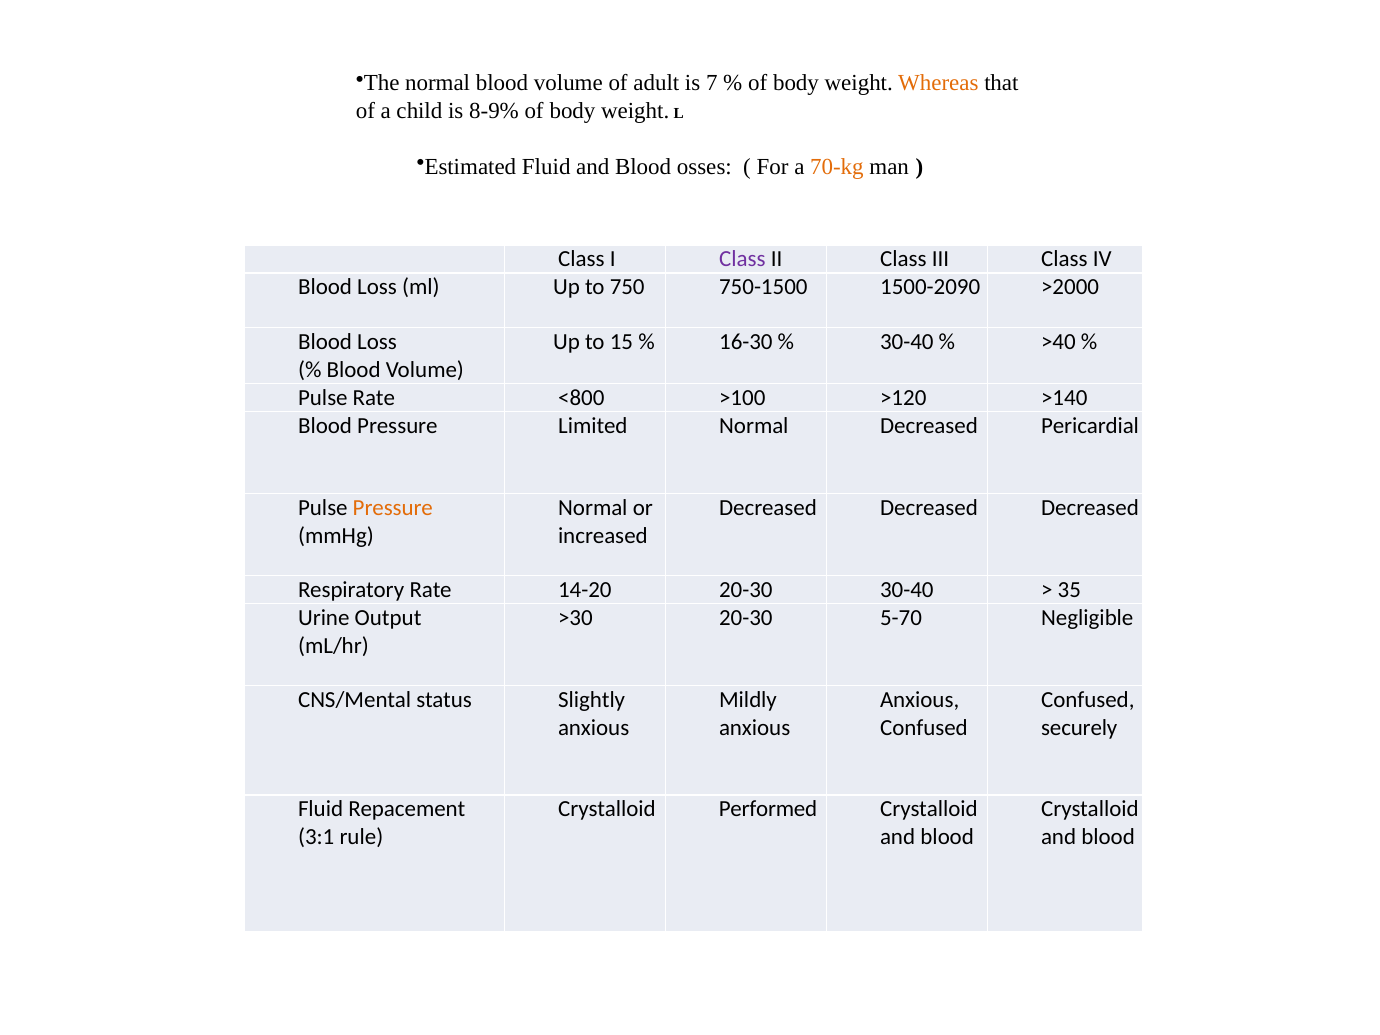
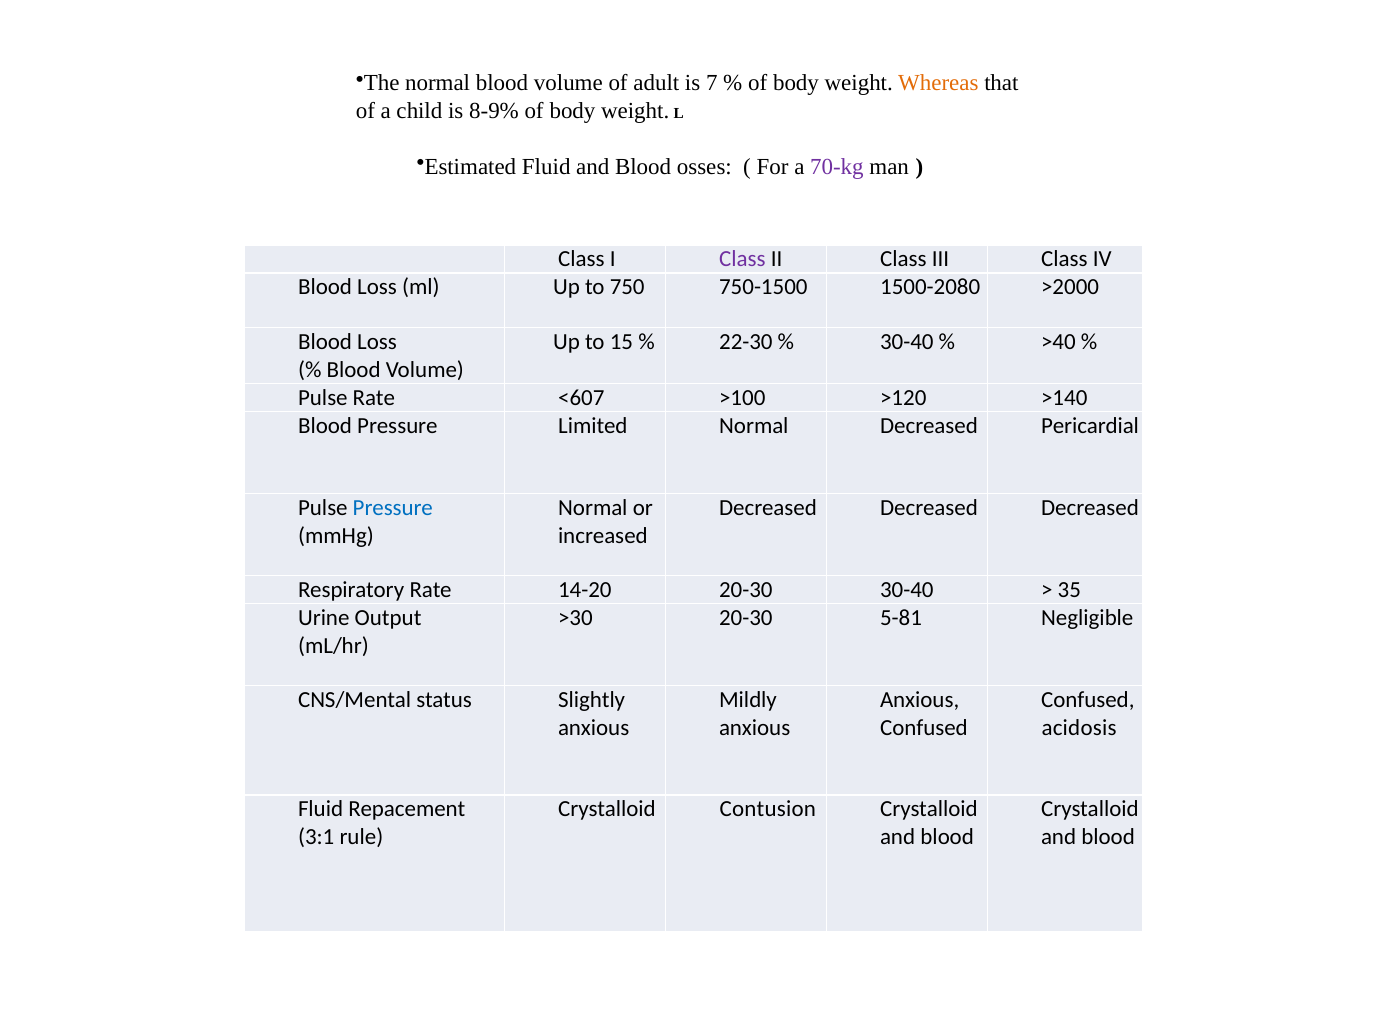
70-kg colour: orange -> purple (837, 167)
1500-2090: 1500-2090 -> 1500-2080 (930, 287)
16-30: 16-30 -> 22-30 (746, 342)
<800: <800 -> <607 (581, 398)
Pressure colour: orange -> blue (393, 508)
5-70: 5-70 -> 5-81 (901, 618)
securely: securely -> acidosis (1079, 728)
Performed: Performed -> Contusion (768, 809)
